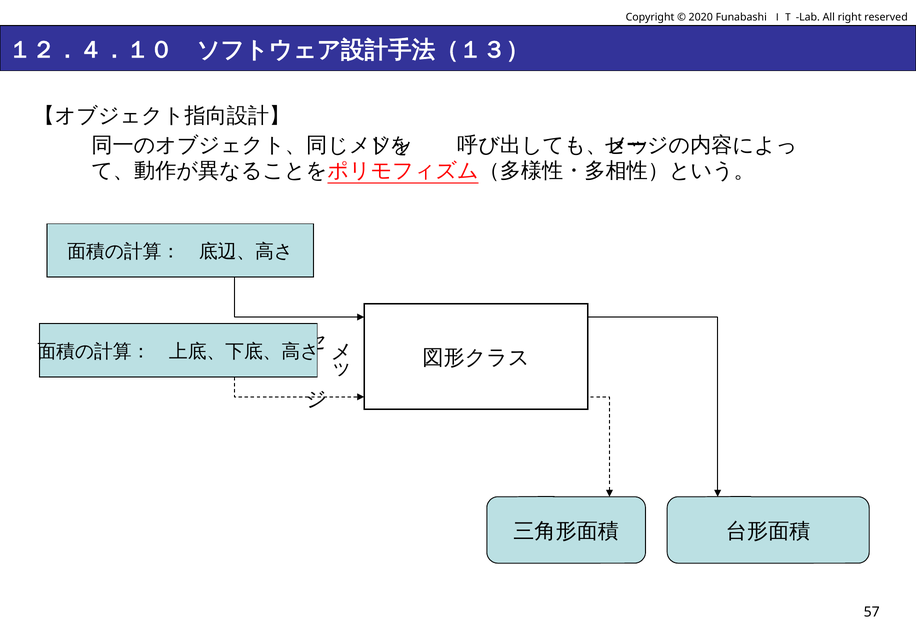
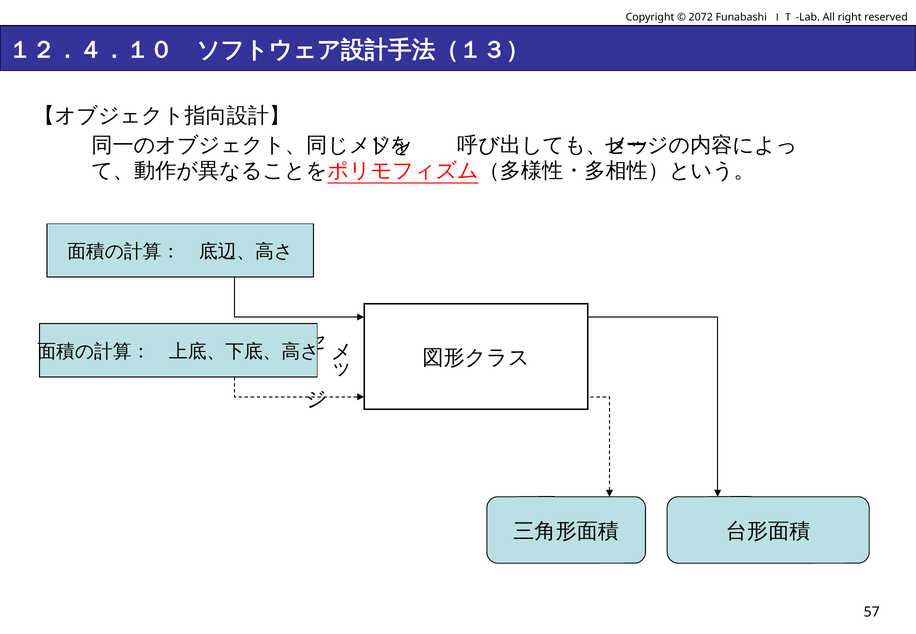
2020: 2020 -> 2072 (701, 17)
